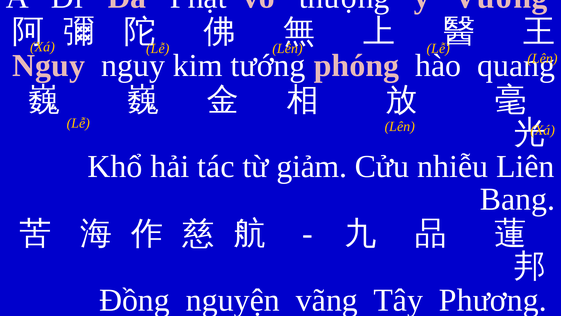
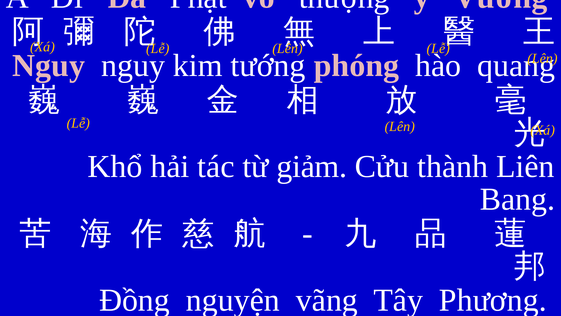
nhiễu: nhiễu -> thành (453, 167)
